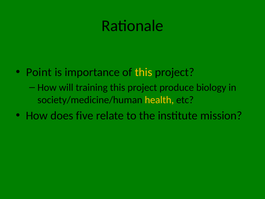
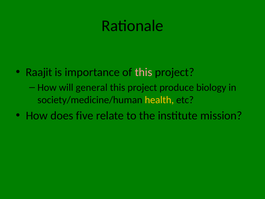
Point: Point -> Raajit (39, 72)
this colour: yellow -> pink (144, 72)
training: training -> general (92, 87)
